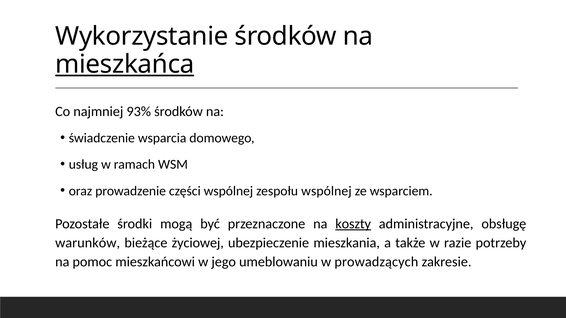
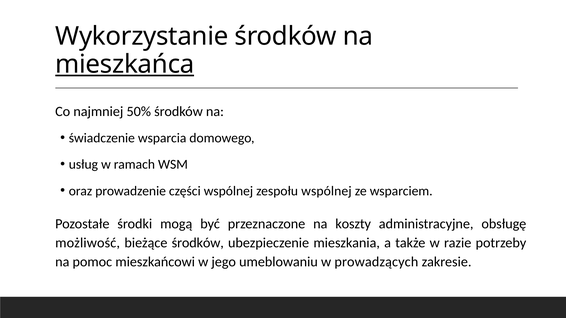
93%: 93% -> 50% (139, 111)
koszty underline: present -> none (353, 224)
warunków: warunków -> możliwość (88, 243)
bieżące życiowej: życiowej -> środków (198, 243)
